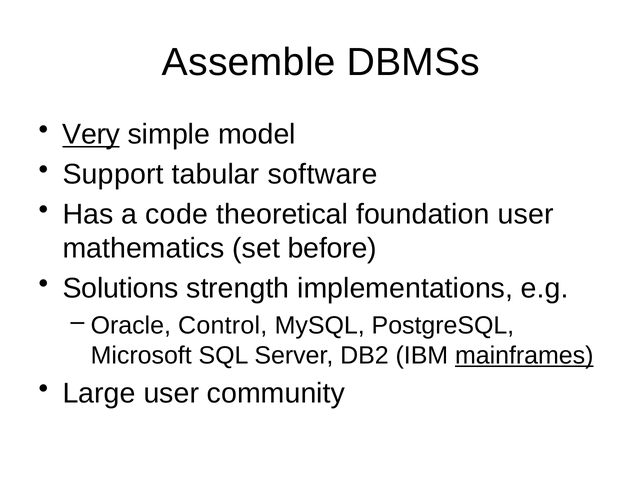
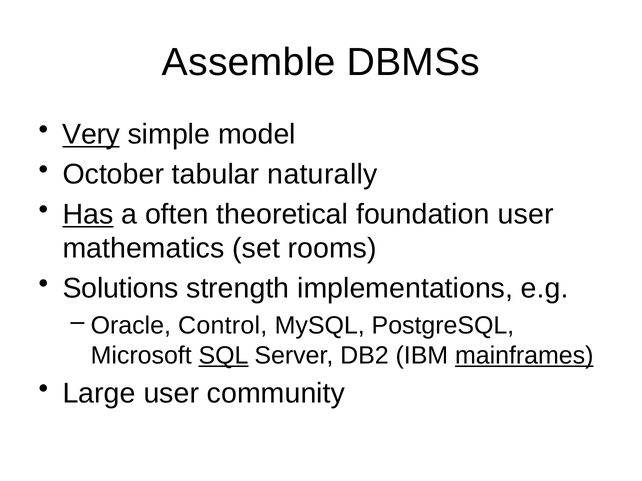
Support: Support -> October (113, 175)
software: software -> naturally (323, 175)
Has underline: none -> present (88, 215)
code: code -> often (177, 215)
before: before -> rooms (332, 249)
SQL underline: none -> present (223, 356)
